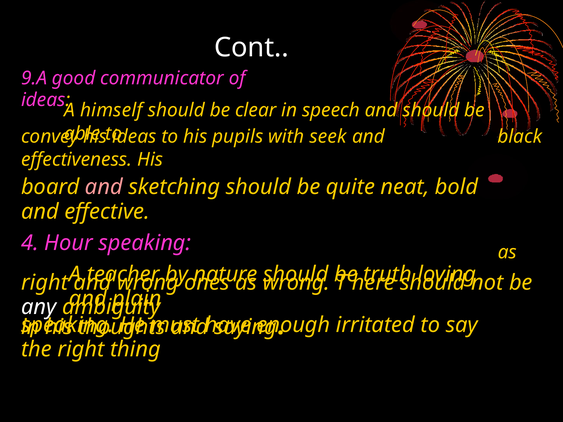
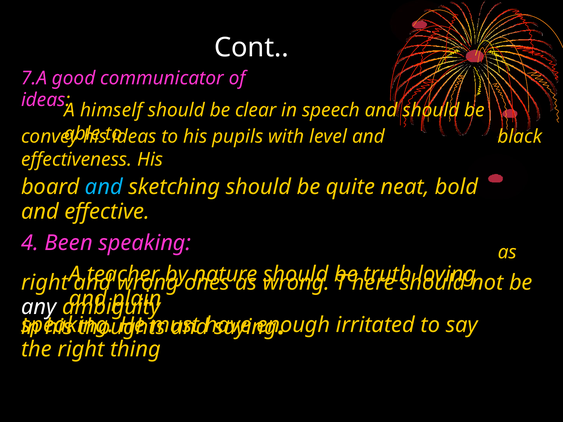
9.A: 9.A -> 7.A (34, 78)
seek: seek -> level (328, 137)
and colour: pink -> light blue (104, 187)
Hour: Hour -> Been (69, 243)
